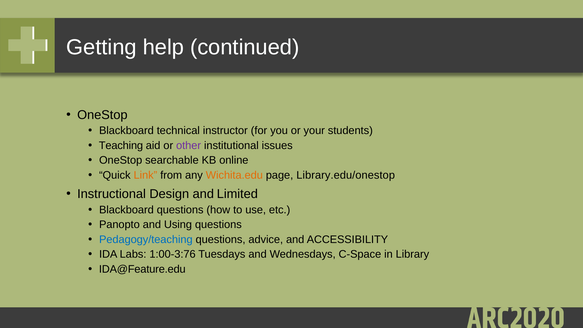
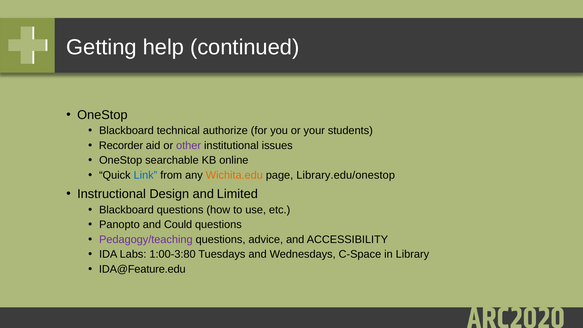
instructor: instructor -> authorize (225, 131)
Teaching: Teaching -> Recorder (121, 145)
Link colour: orange -> blue (145, 175)
Using: Using -> Could (178, 225)
Pedagogy/teaching colour: blue -> purple (146, 239)
1:00-3:76: 1:00-3:76 -> 1:00-3:80 (173, 254)
